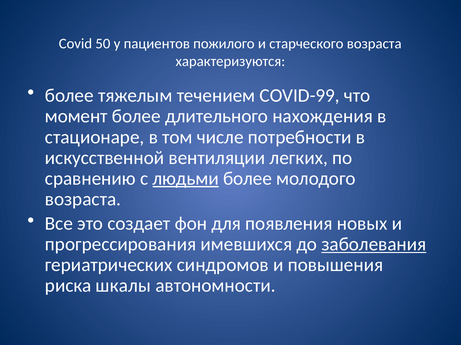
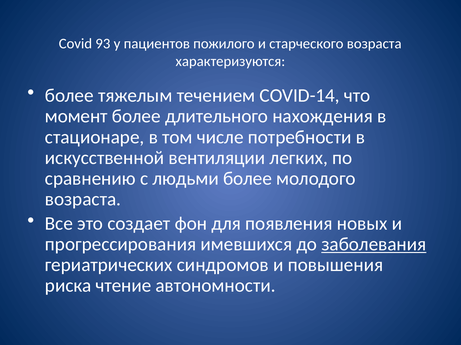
50: 50 -> 93 (103, 44)
COVID-99: COVID-99 -> COVID-14 (300, 96)
людьми underline: present -> none (186, 179)
шкалы: шкалы -> чтение (123, 286)
